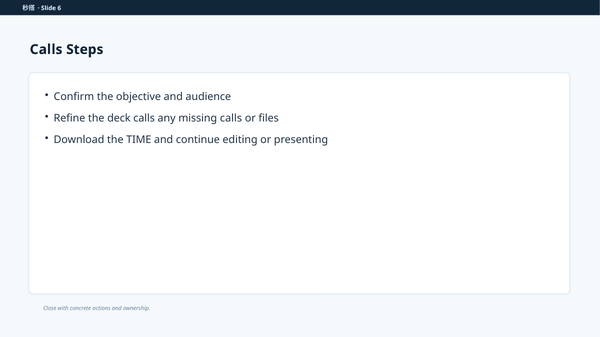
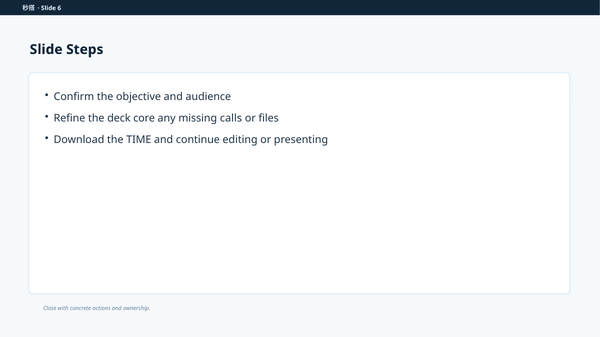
Calls: Calls -> Slide (46, 50)
deck calls: calls -> core (144, 119)
